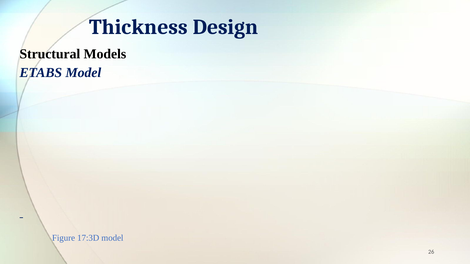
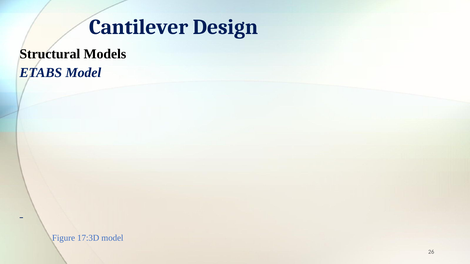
Thickness: Thickness -> Cantilever (139, 27)
